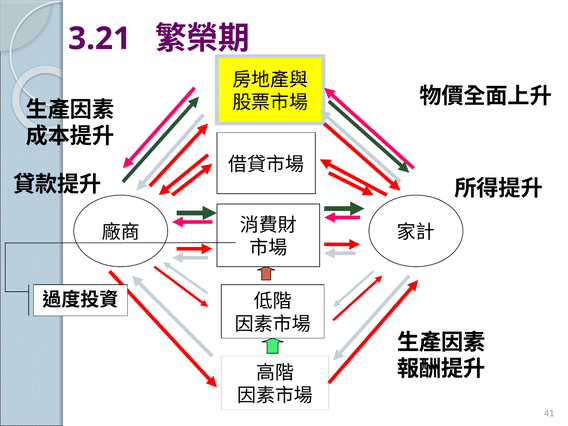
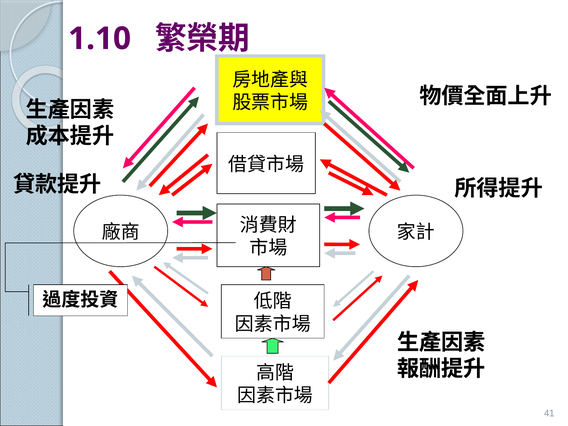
3.21: 3.21 -> 1.10 (100, 39)
